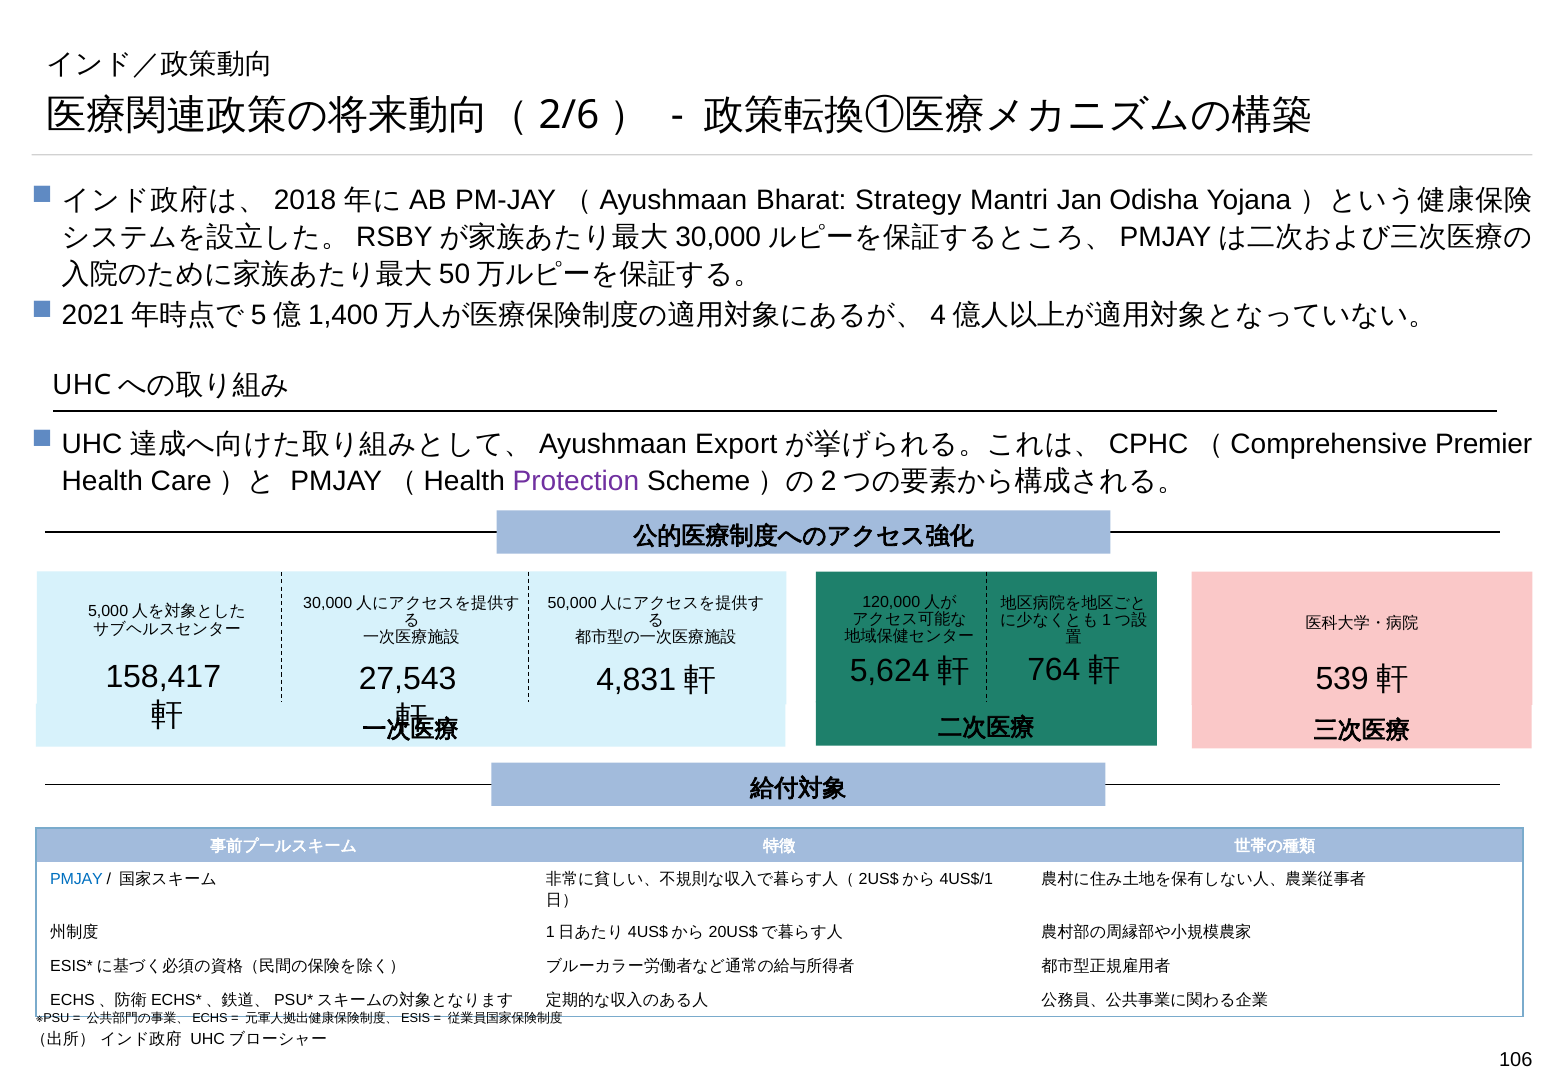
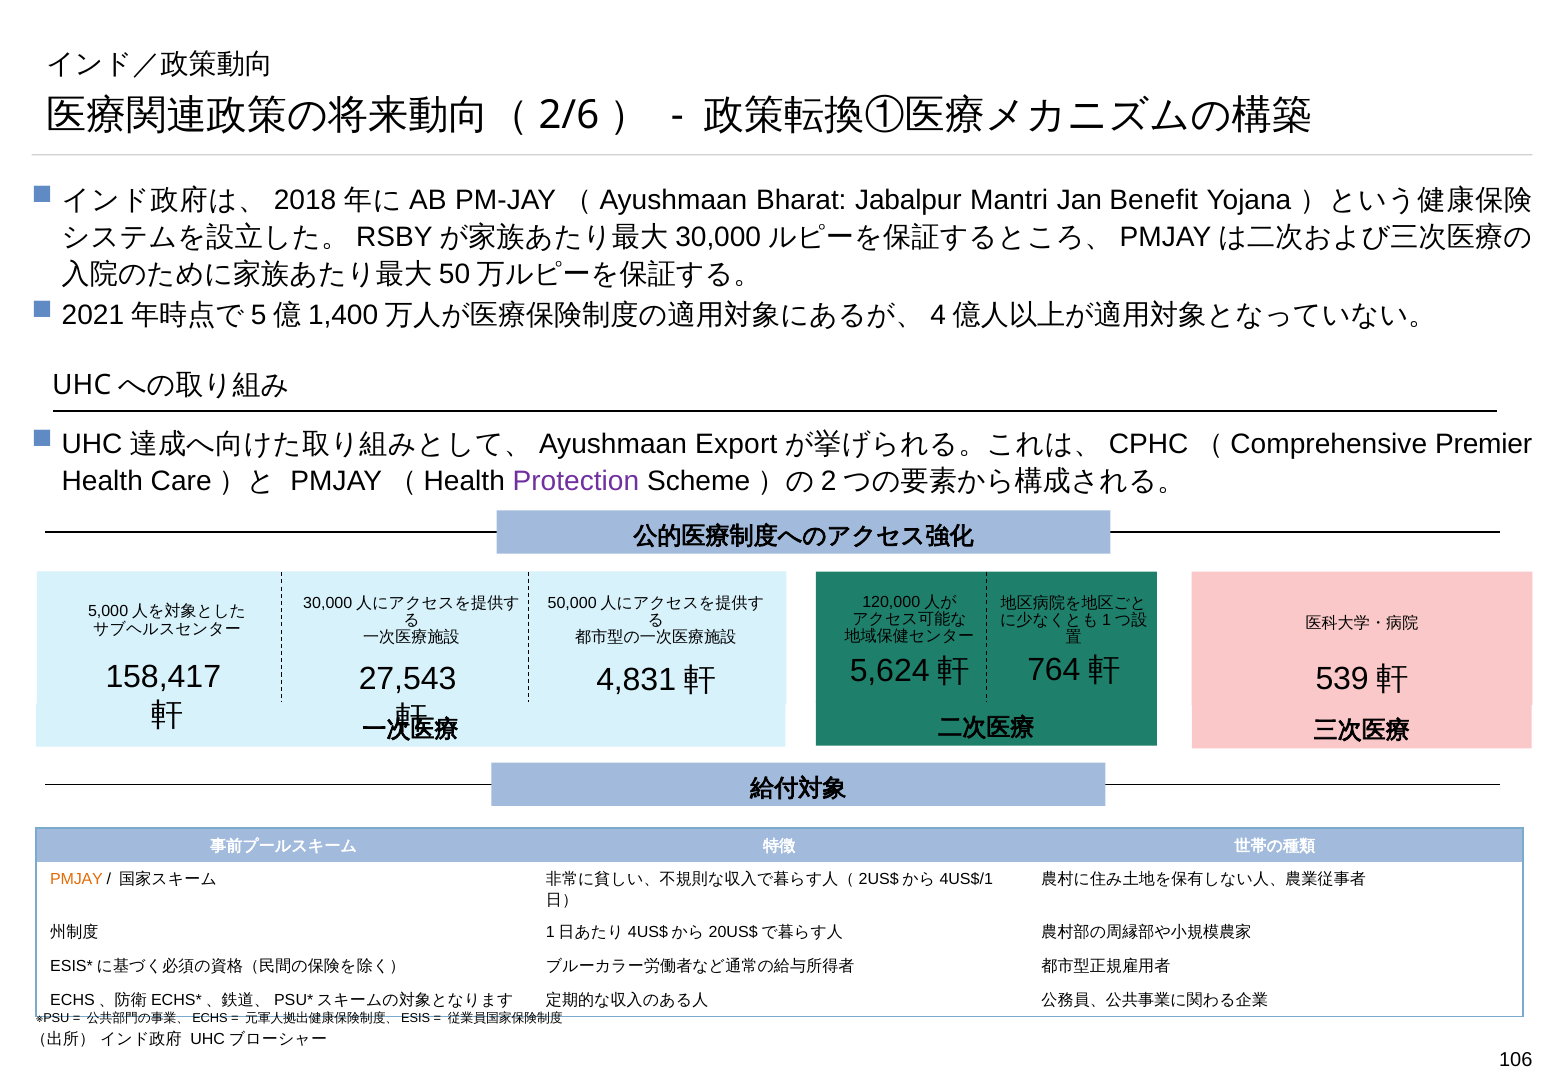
Strategy: Strategy -> Jabalpur (908, 200)
Odisha: Odisha -> Benefit (1154, 200)
PMJAY colour: blue -> orange (76, 879)
